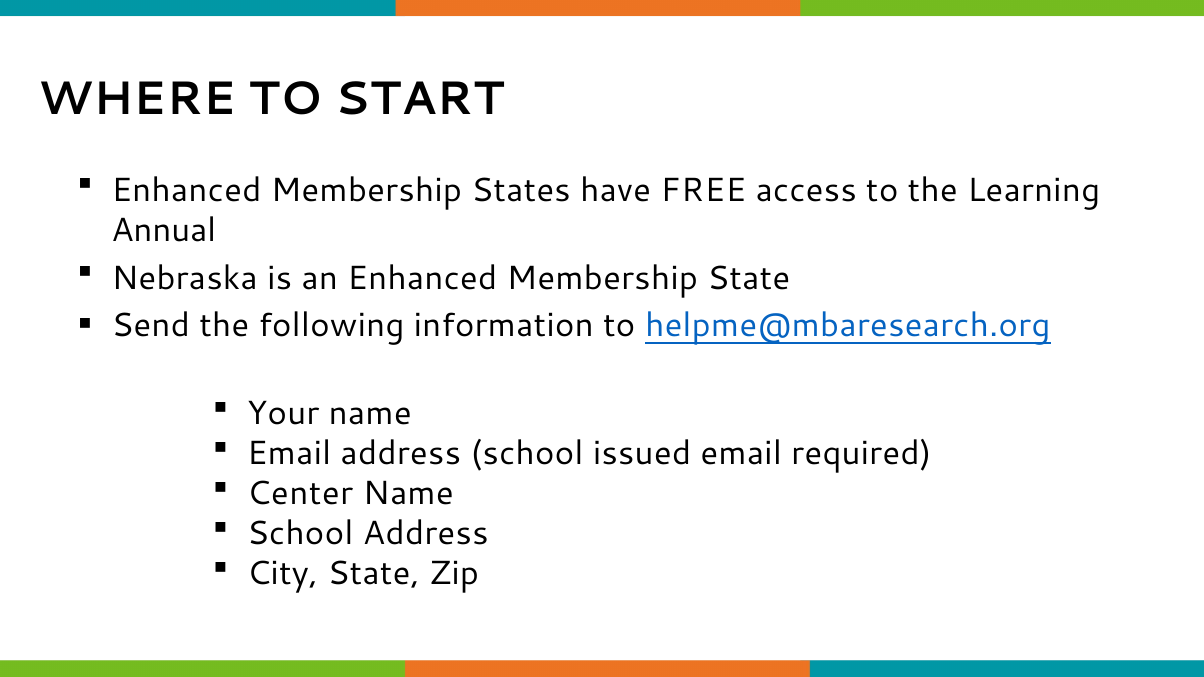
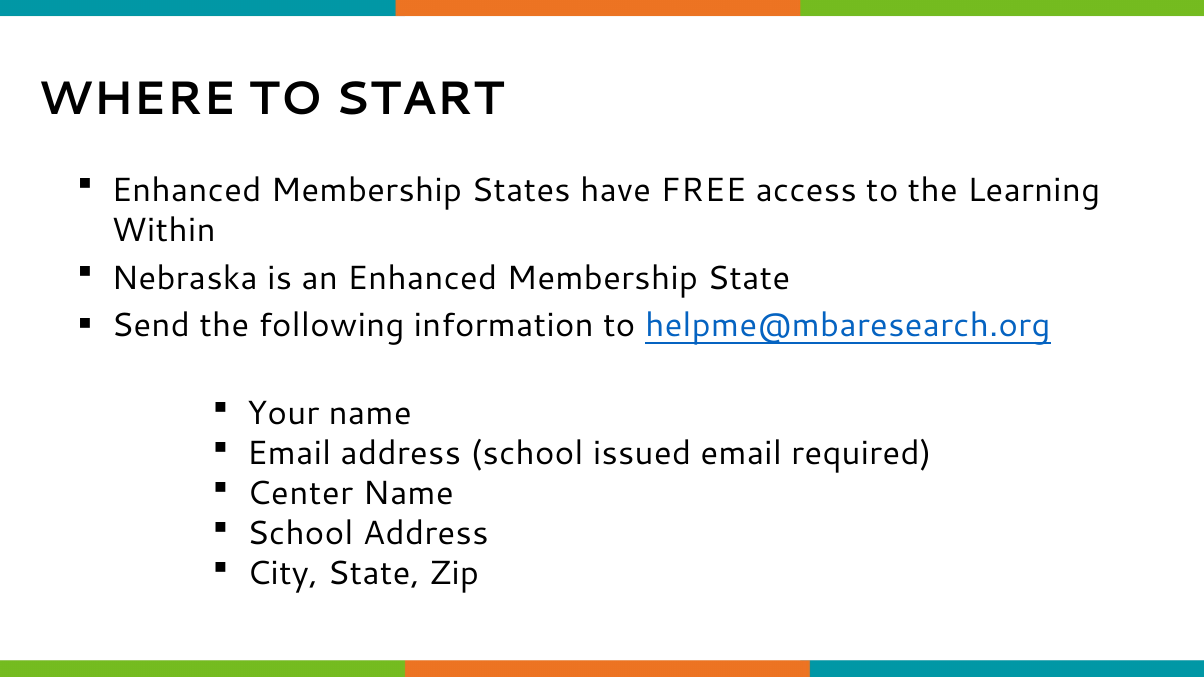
Annual: Annual -> Within (164, 230)
